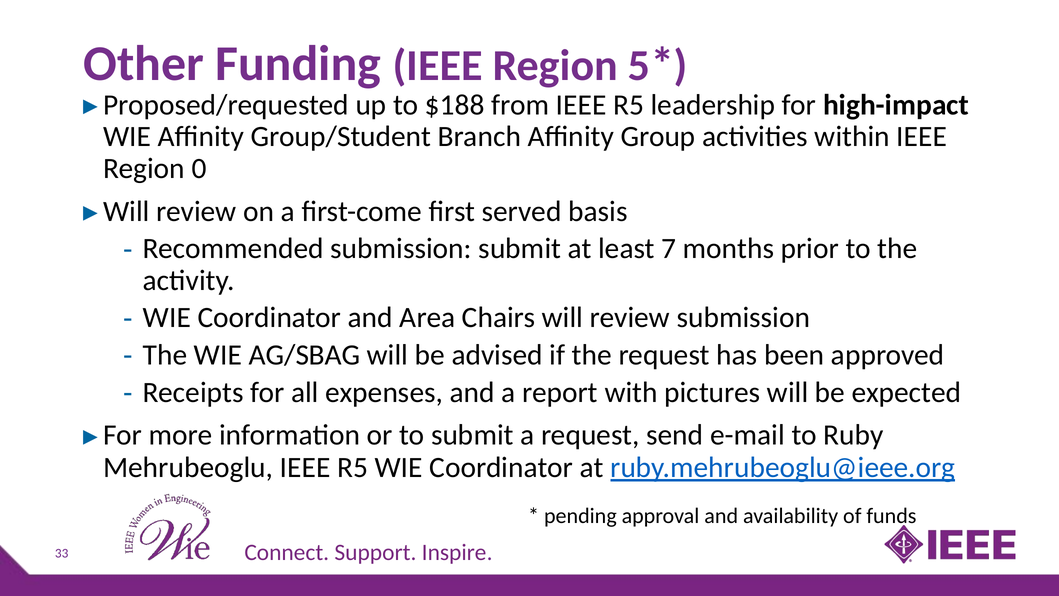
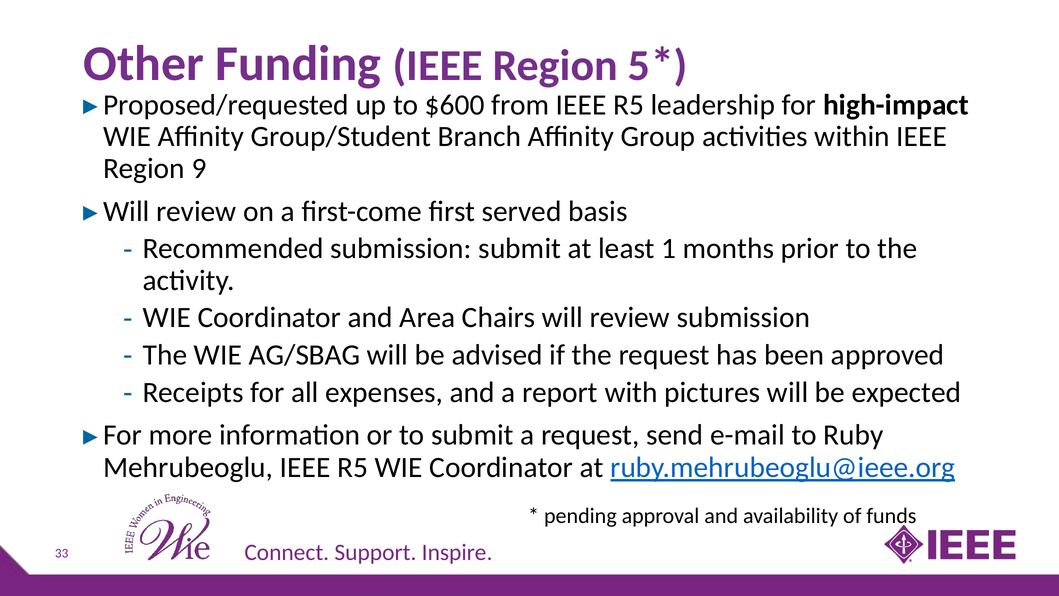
$188: $188 -> $600 (455, 105)
0: 0 -> 9 (199, 168)
7: 7 -> 1 (669, 249)
